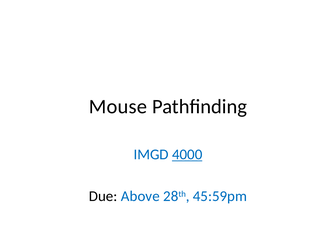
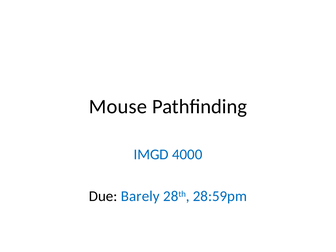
4000 underline: present -> none (187, 154)
Above: Above -> Barely (140, 196)
45:59pm: 45:59pm -> 28:59pm (220, 196)
